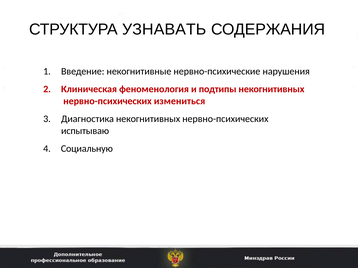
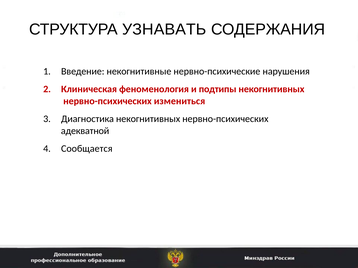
испытываю: испытываю -> адекватной (85, 131)
Социальную: Социальную -> Сообщается (87, 149)
